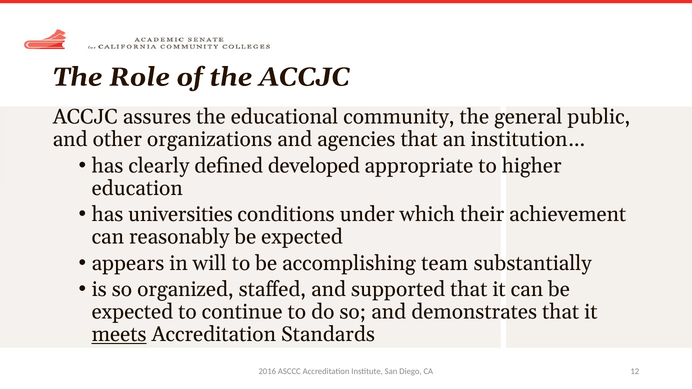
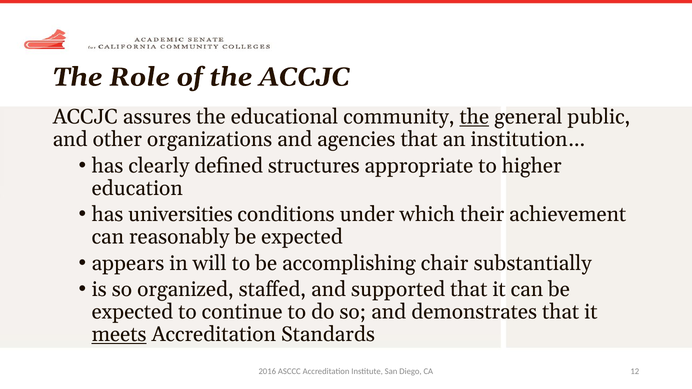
the underline: none -> present (474, 117)
developed: developed -> structures (314, 166)
team: team -> chair (445, 263)
